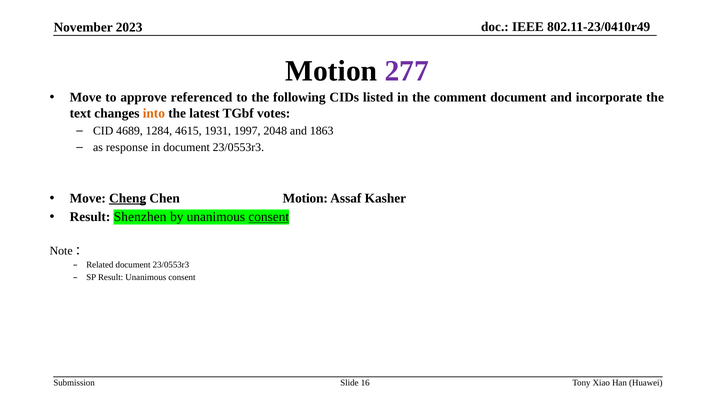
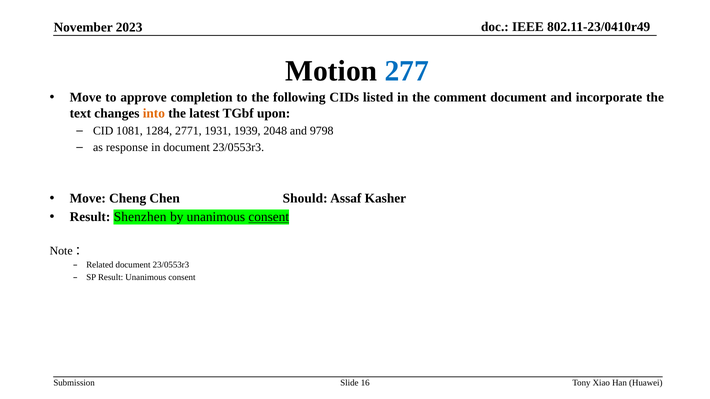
277 colour: purple -> blue (407, 71)
referenced: referenced -> completion (202, 98)
votes: votes -> upon (274, 114)
4689: 4689 -> 1081 (130, 131)
4615: 4615 -> 2771 (188, 131)
1997: 1997 -> 1939 (247, 131)
1863: 1863 -> 9798 (322, 131)
Cheng underline: present -> none (128, 199)
Chen Motion: Motion -> Should (305, 199)
